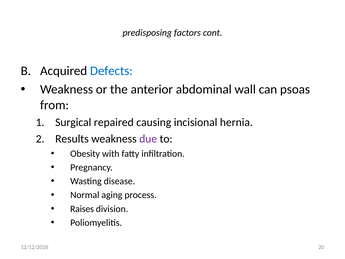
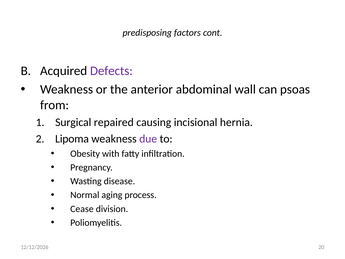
Defects colour: blue -> purple (111, 71)
Results: Results -> Lipoma (72, 139)
Raises: Raises -> Cease (82, 209)
